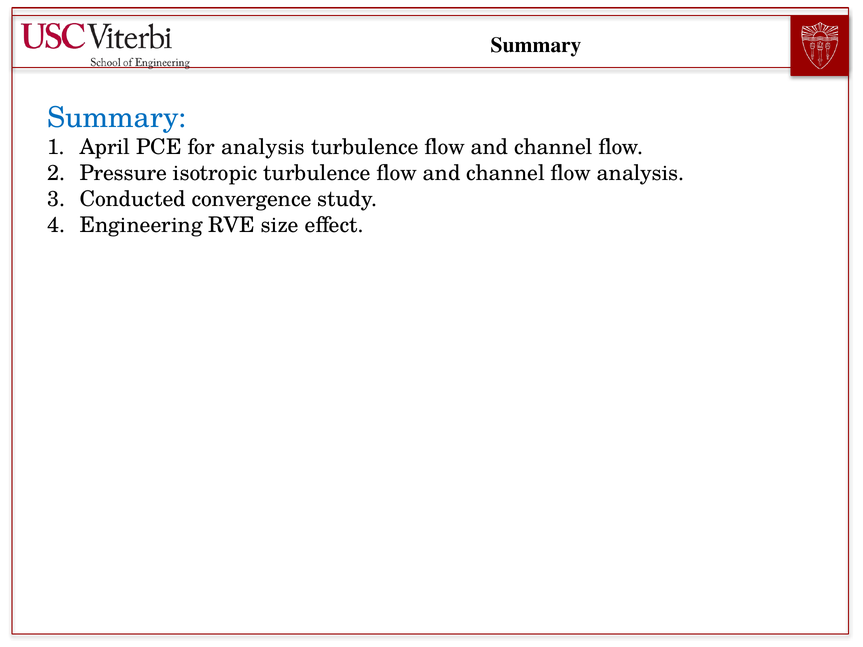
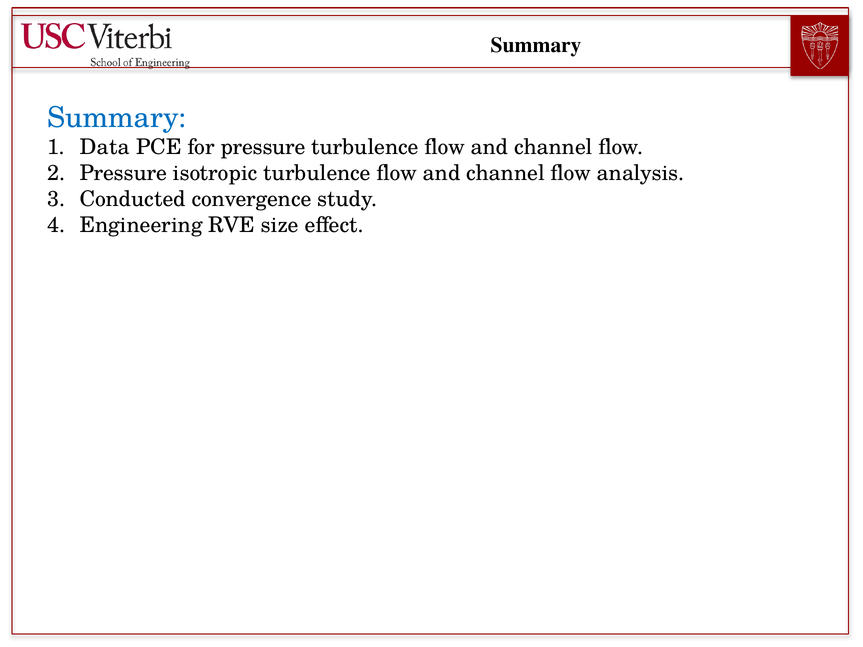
April: April -> Data (105, 147)
for analysis: analysis -> pressure (263, 147)
